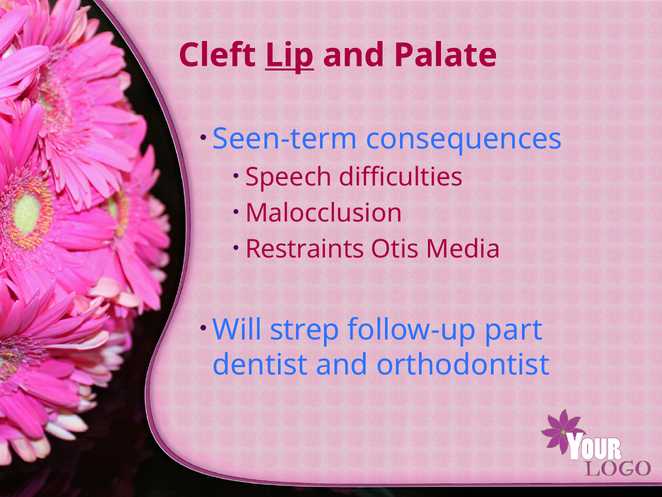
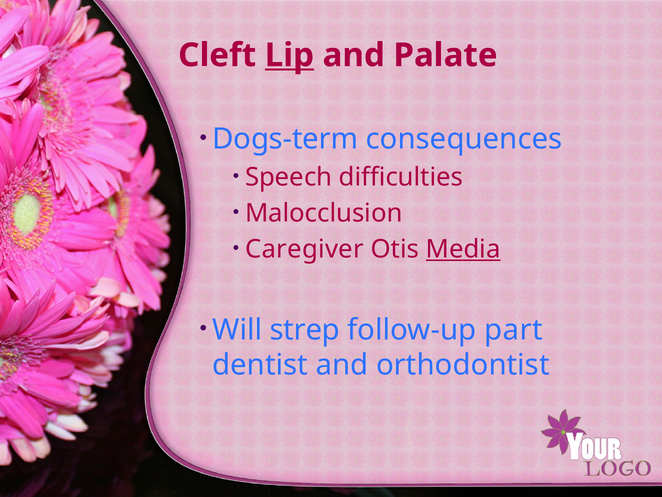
Seen-term: Seen-term -> Dogs-term (285, 139)
Restraints: Restraints -> Caregiver (305, 249)
Media underline: none -> present (463, 249)
